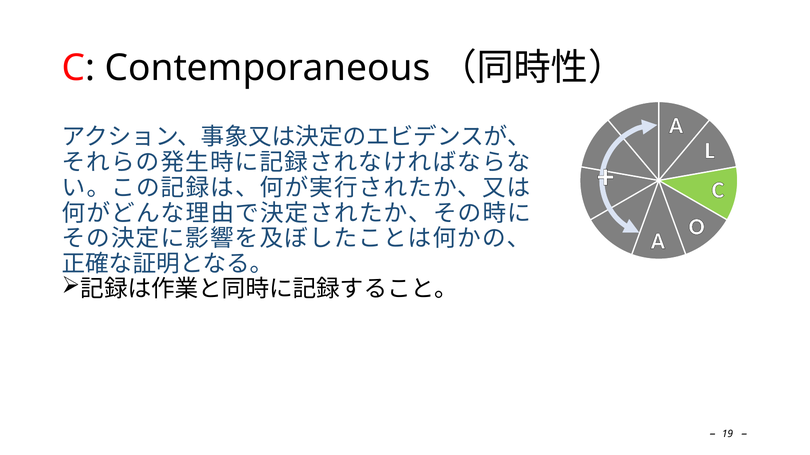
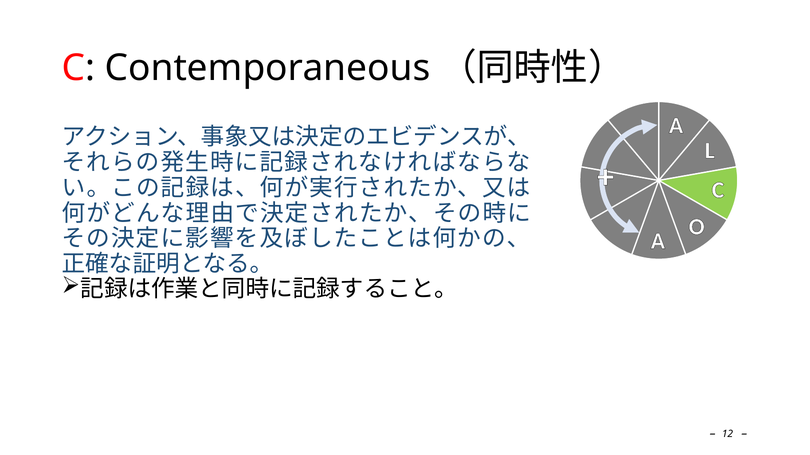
19: 19 -> 12 (727, 434)
